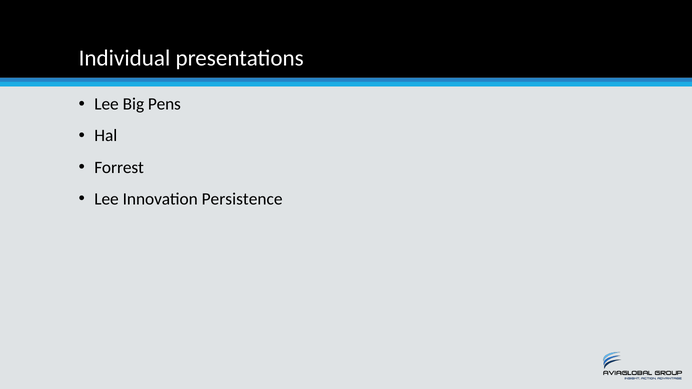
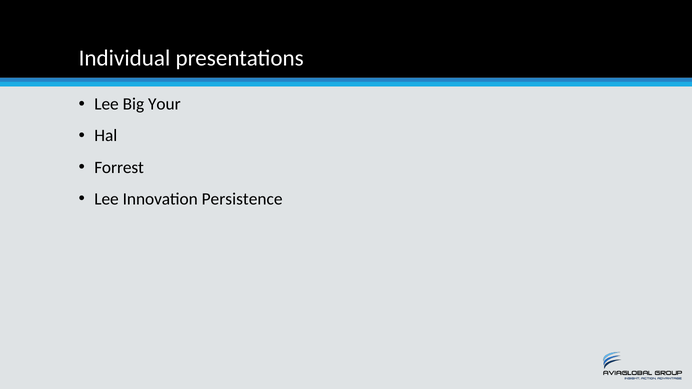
Pens: Pens -> Your (164, 104)
